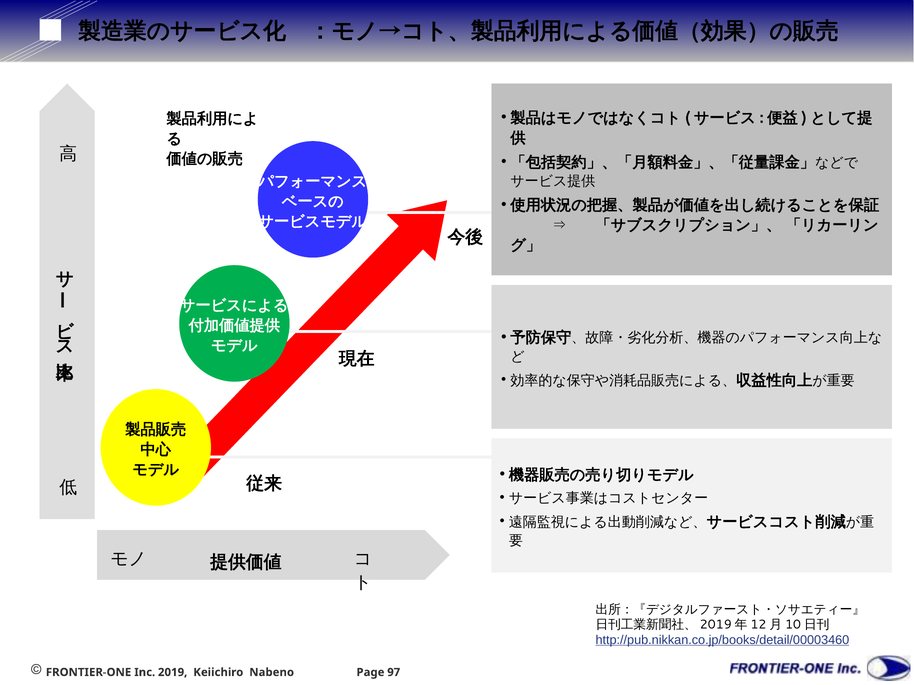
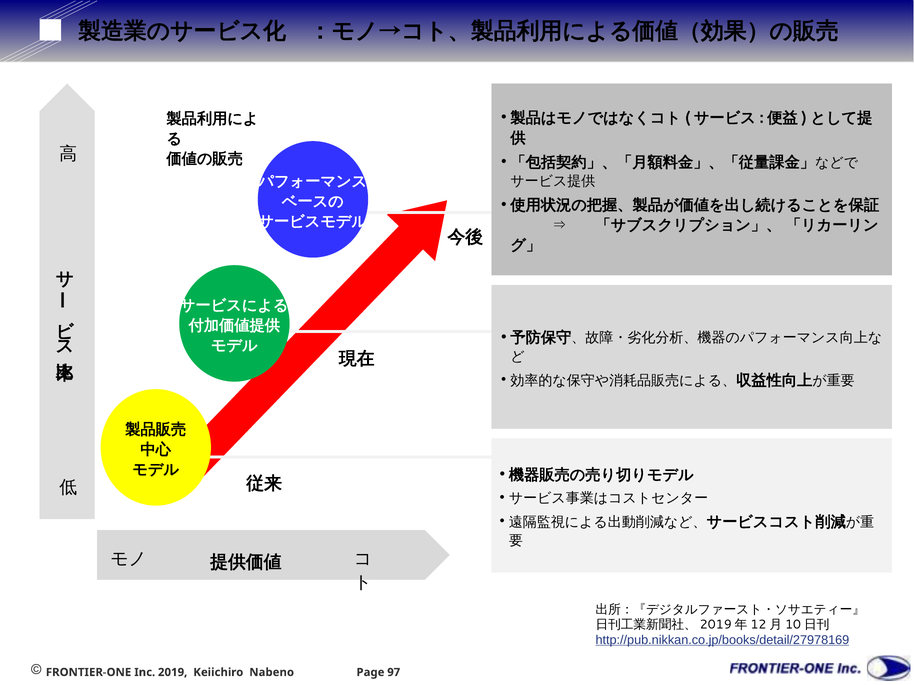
http://pub.nikkan.co.jp/books/detail/00003460: http://pub.nikkan.co.jp/books/detail/00003460 -> http://pub.nikkan.co.jp/books/detail/27978169 (722, 640)
